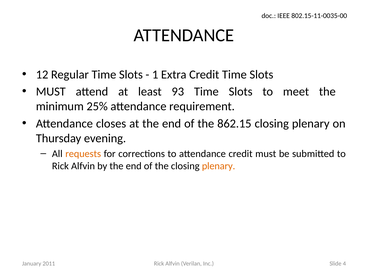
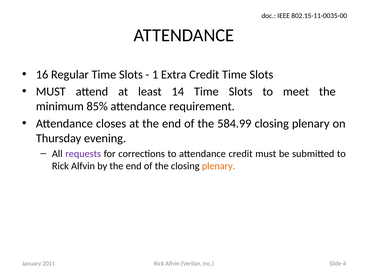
12: 12 -> 16 (42, 74)
93: 93 -> 14 (178, 92)
25%: 25% -> 85% (97, 106)
862.15: 862.15 -> 584.99 (234, 124)
requests colour: orange -> purple (83, 154)
